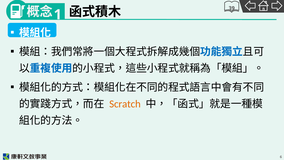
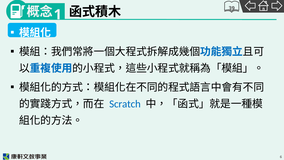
Scratch colour: orange -> blue (125, 104)
